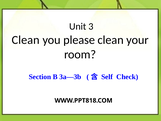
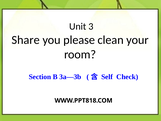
Clean: Clean -> Share (26, 40)
